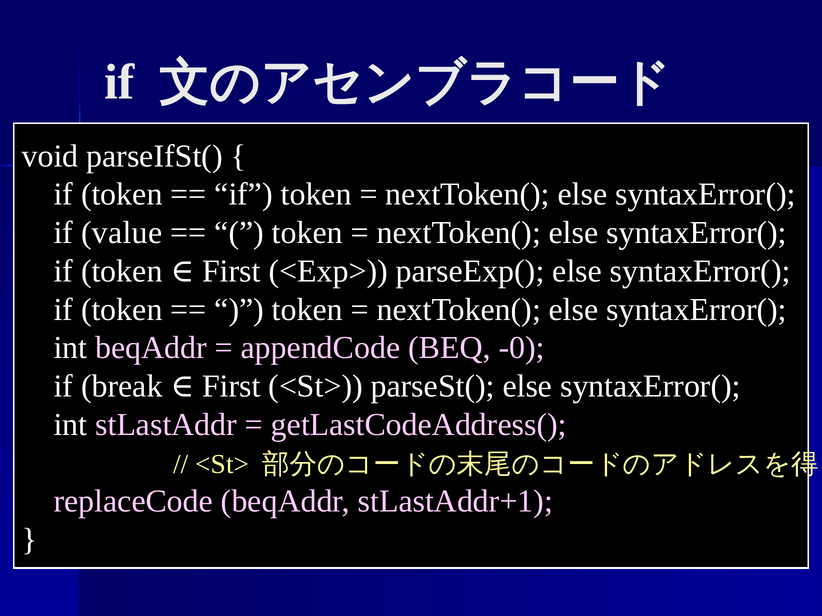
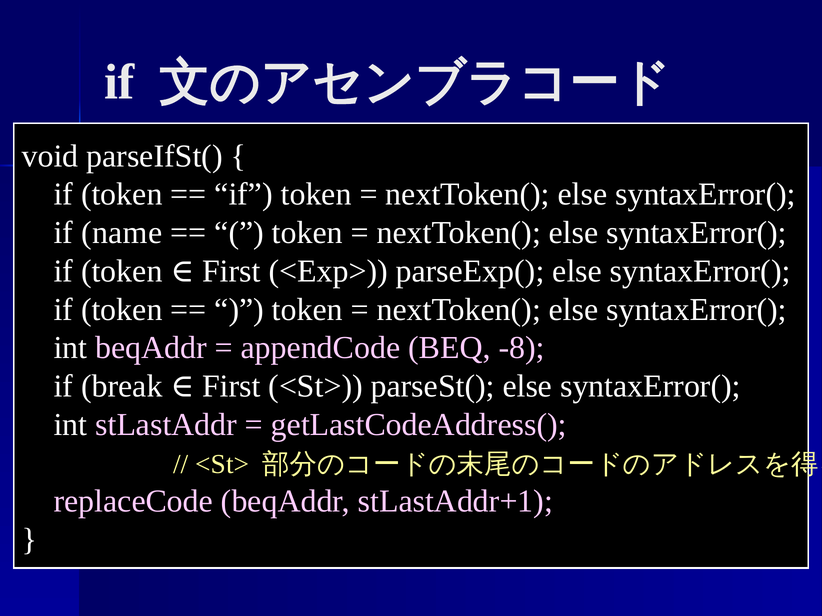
value: value -> name (122, 233)
-0: -0 -> -8 (522, 348)
